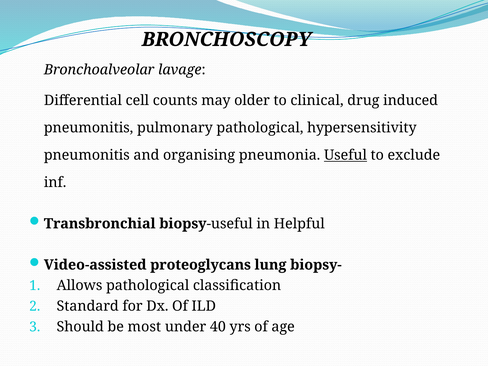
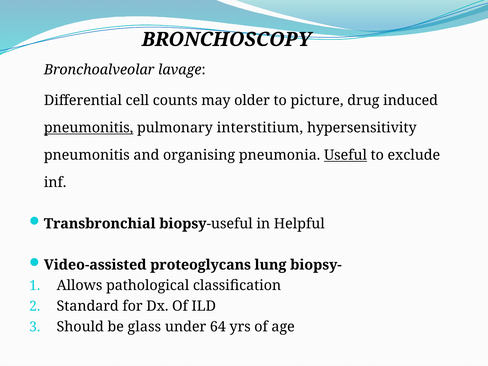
clinical: clinical -> picture (317, 101)
pneumonitis underline: none -> present (89, 128)
pulmonary pathological: pathological -> interstitium (260, 128)
most: most -> glass (144, 327)
40: 40 -> 64 (218, 327)
